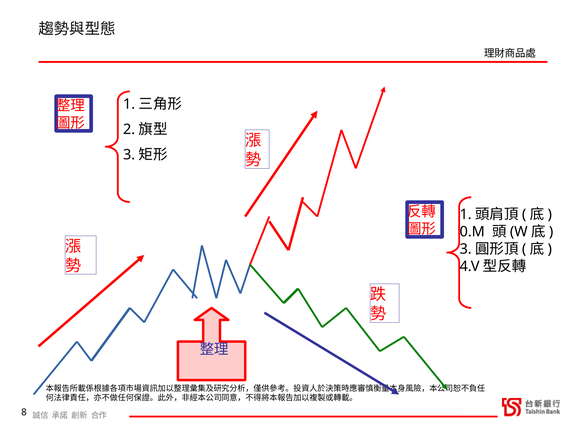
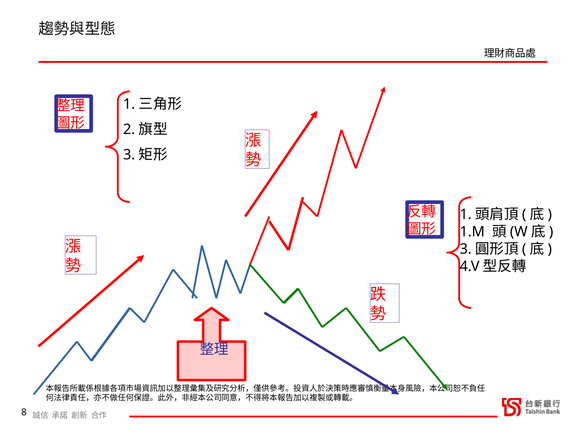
0.M: 0.M -> 1.M (472, 232)
